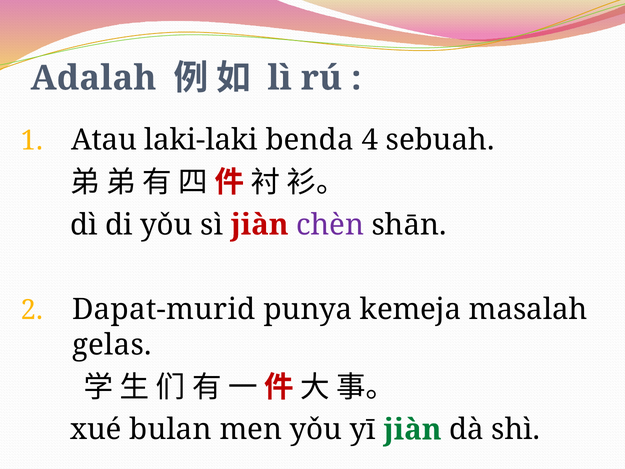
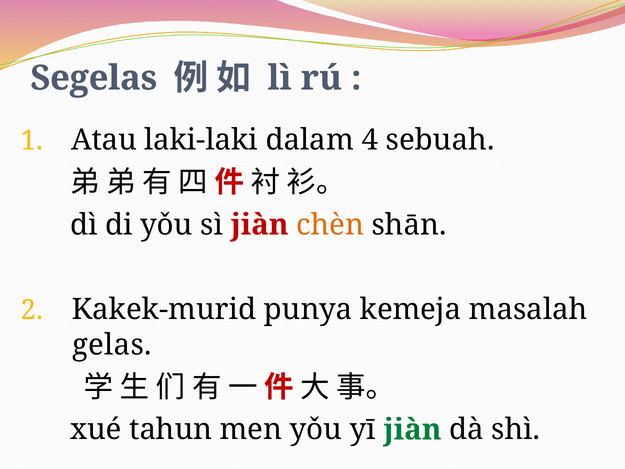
Adalah: Adalah -> Segelas (94, 78)
benda: benda -> dalam (310, 140)
chèn colour: purple -> orange (330, 225)
Dapat-murid: Dapat-murid -> Kakek-murid (164, 309)
bulan: bulan -> tahun (171, 430)
